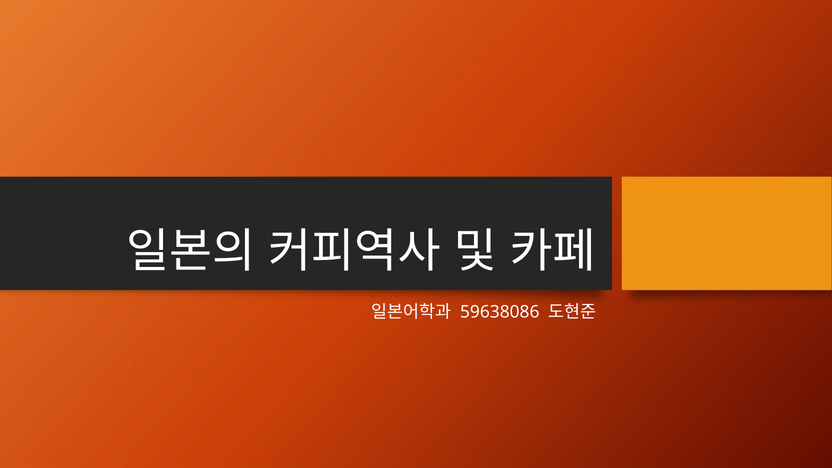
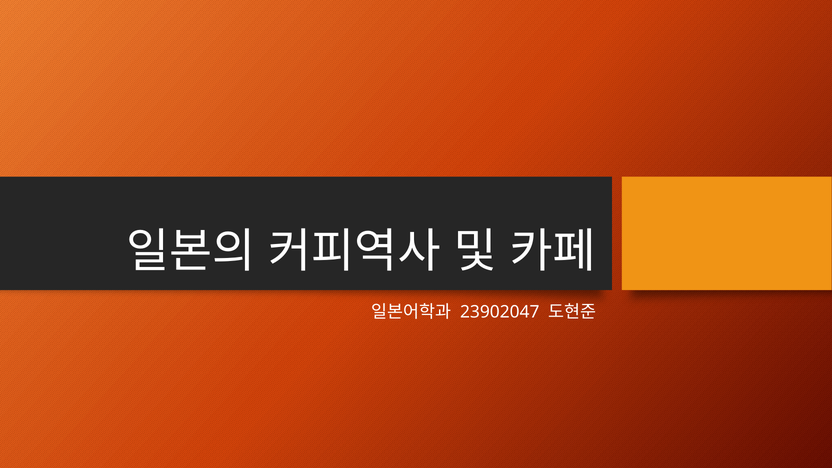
59638086: 59638086 -> 23902047 (500, 312)
